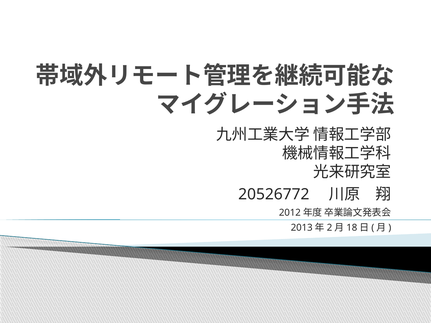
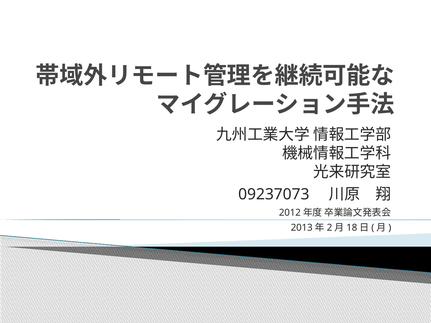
20526772: 20526772 -> 09237073 (274, 194)
